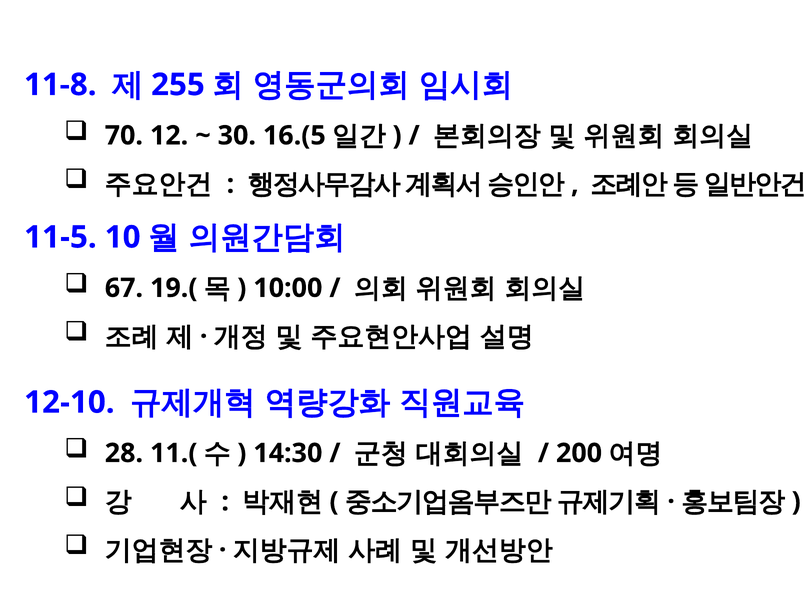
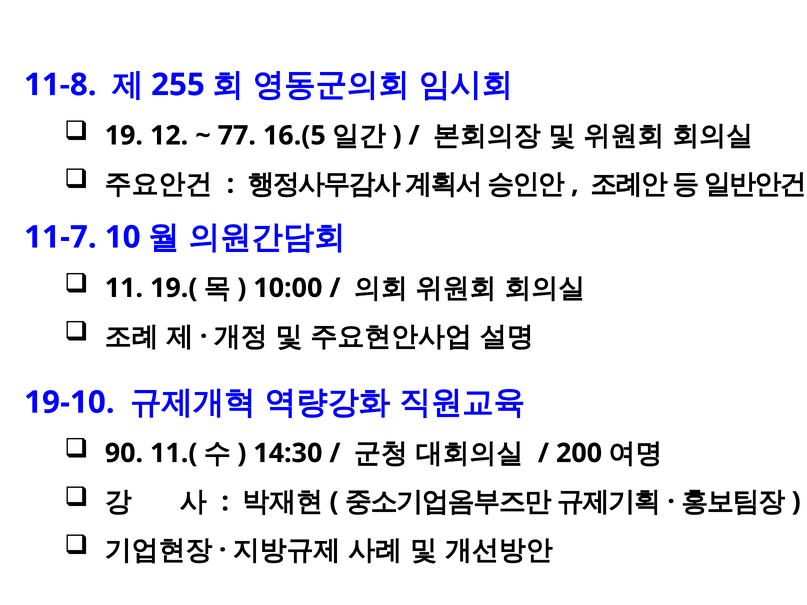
70: 70 -> 19 (124, 136)
30: 30 -> 77 (237, 136)
11-5: 11-5 -> 11-7 (60, 237)
67: 67 -> 11 (124, 288)
12-10: 12-10 -> 19-10 (69, 403)
28: 28 -> 90 (124, 453)
